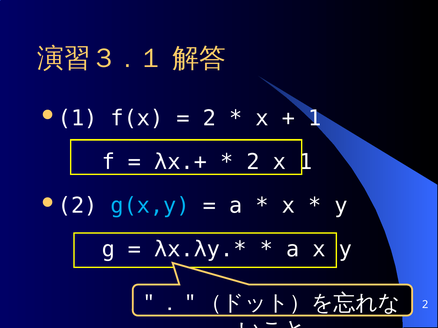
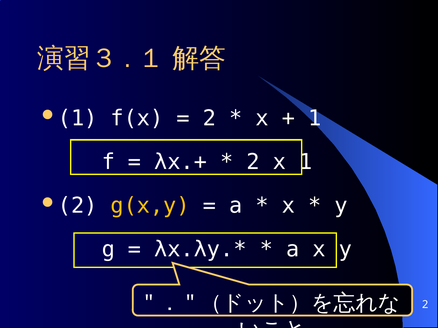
g(x,y colour: light blue -> yellow (150, 206)
